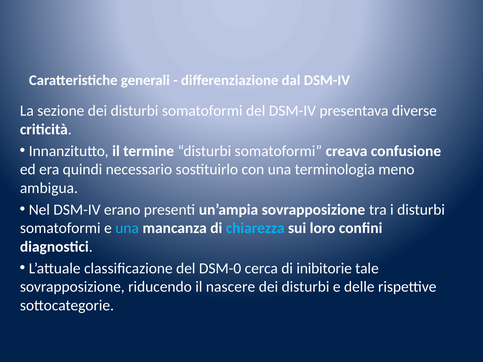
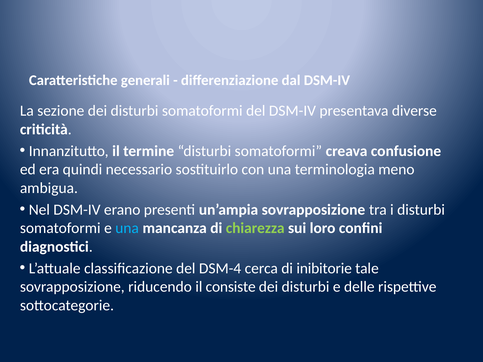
chiarezza colour: light blue -> light green (255, 228)
DSM-0: DSM-0 -> DSM-4 (220, 269)
nascere: nascere -> consiste (231, 287)
